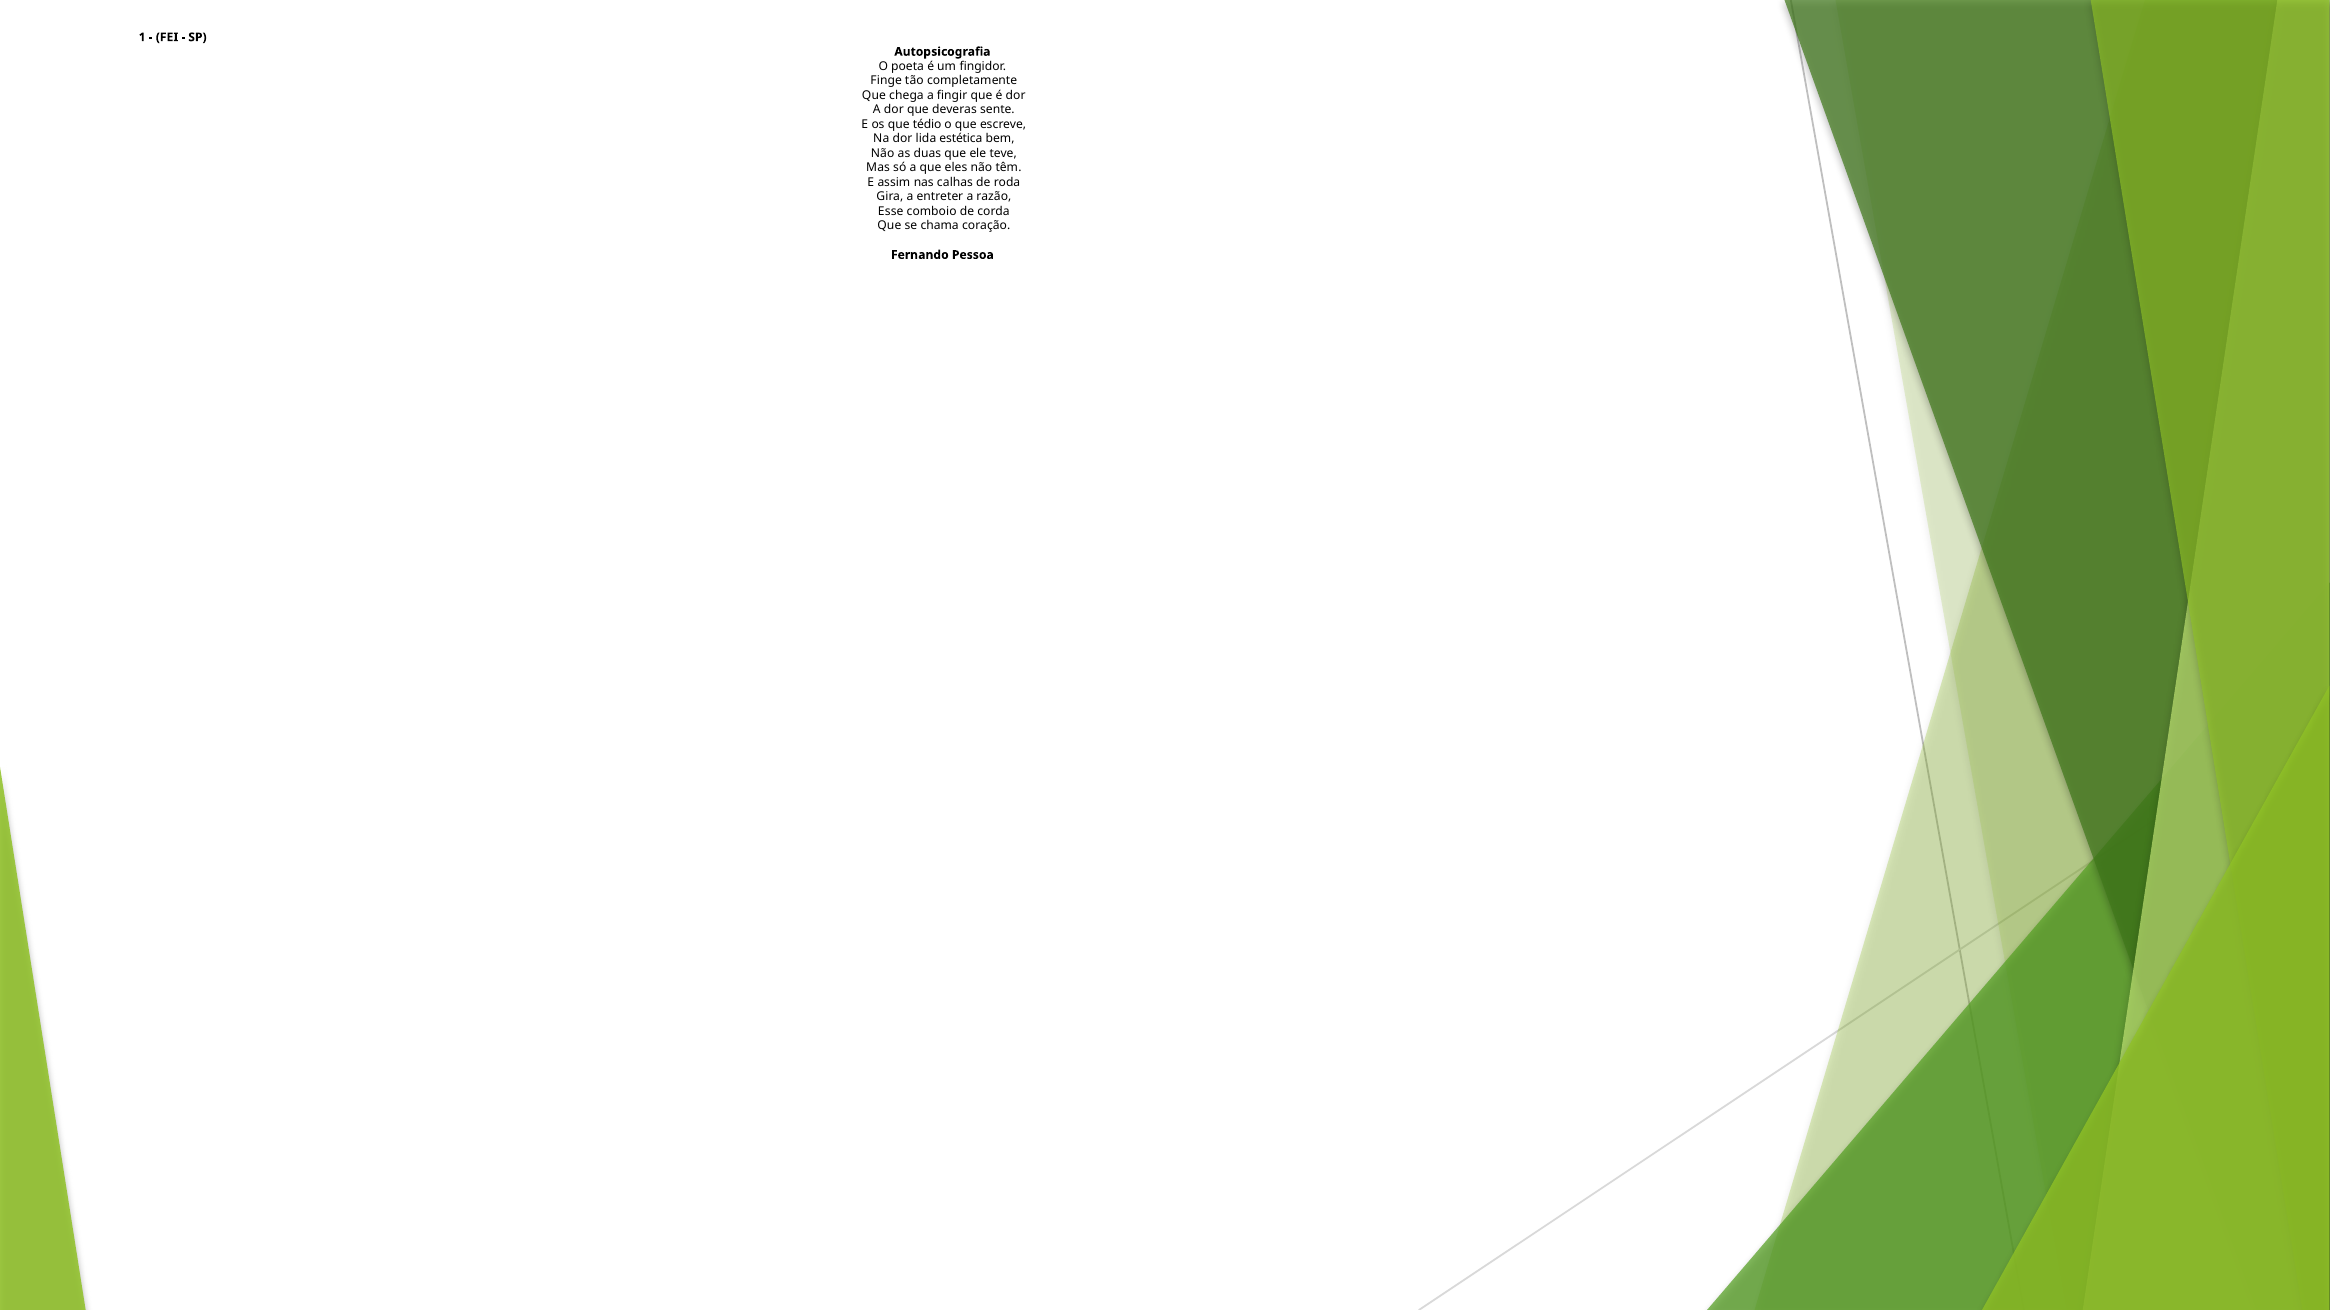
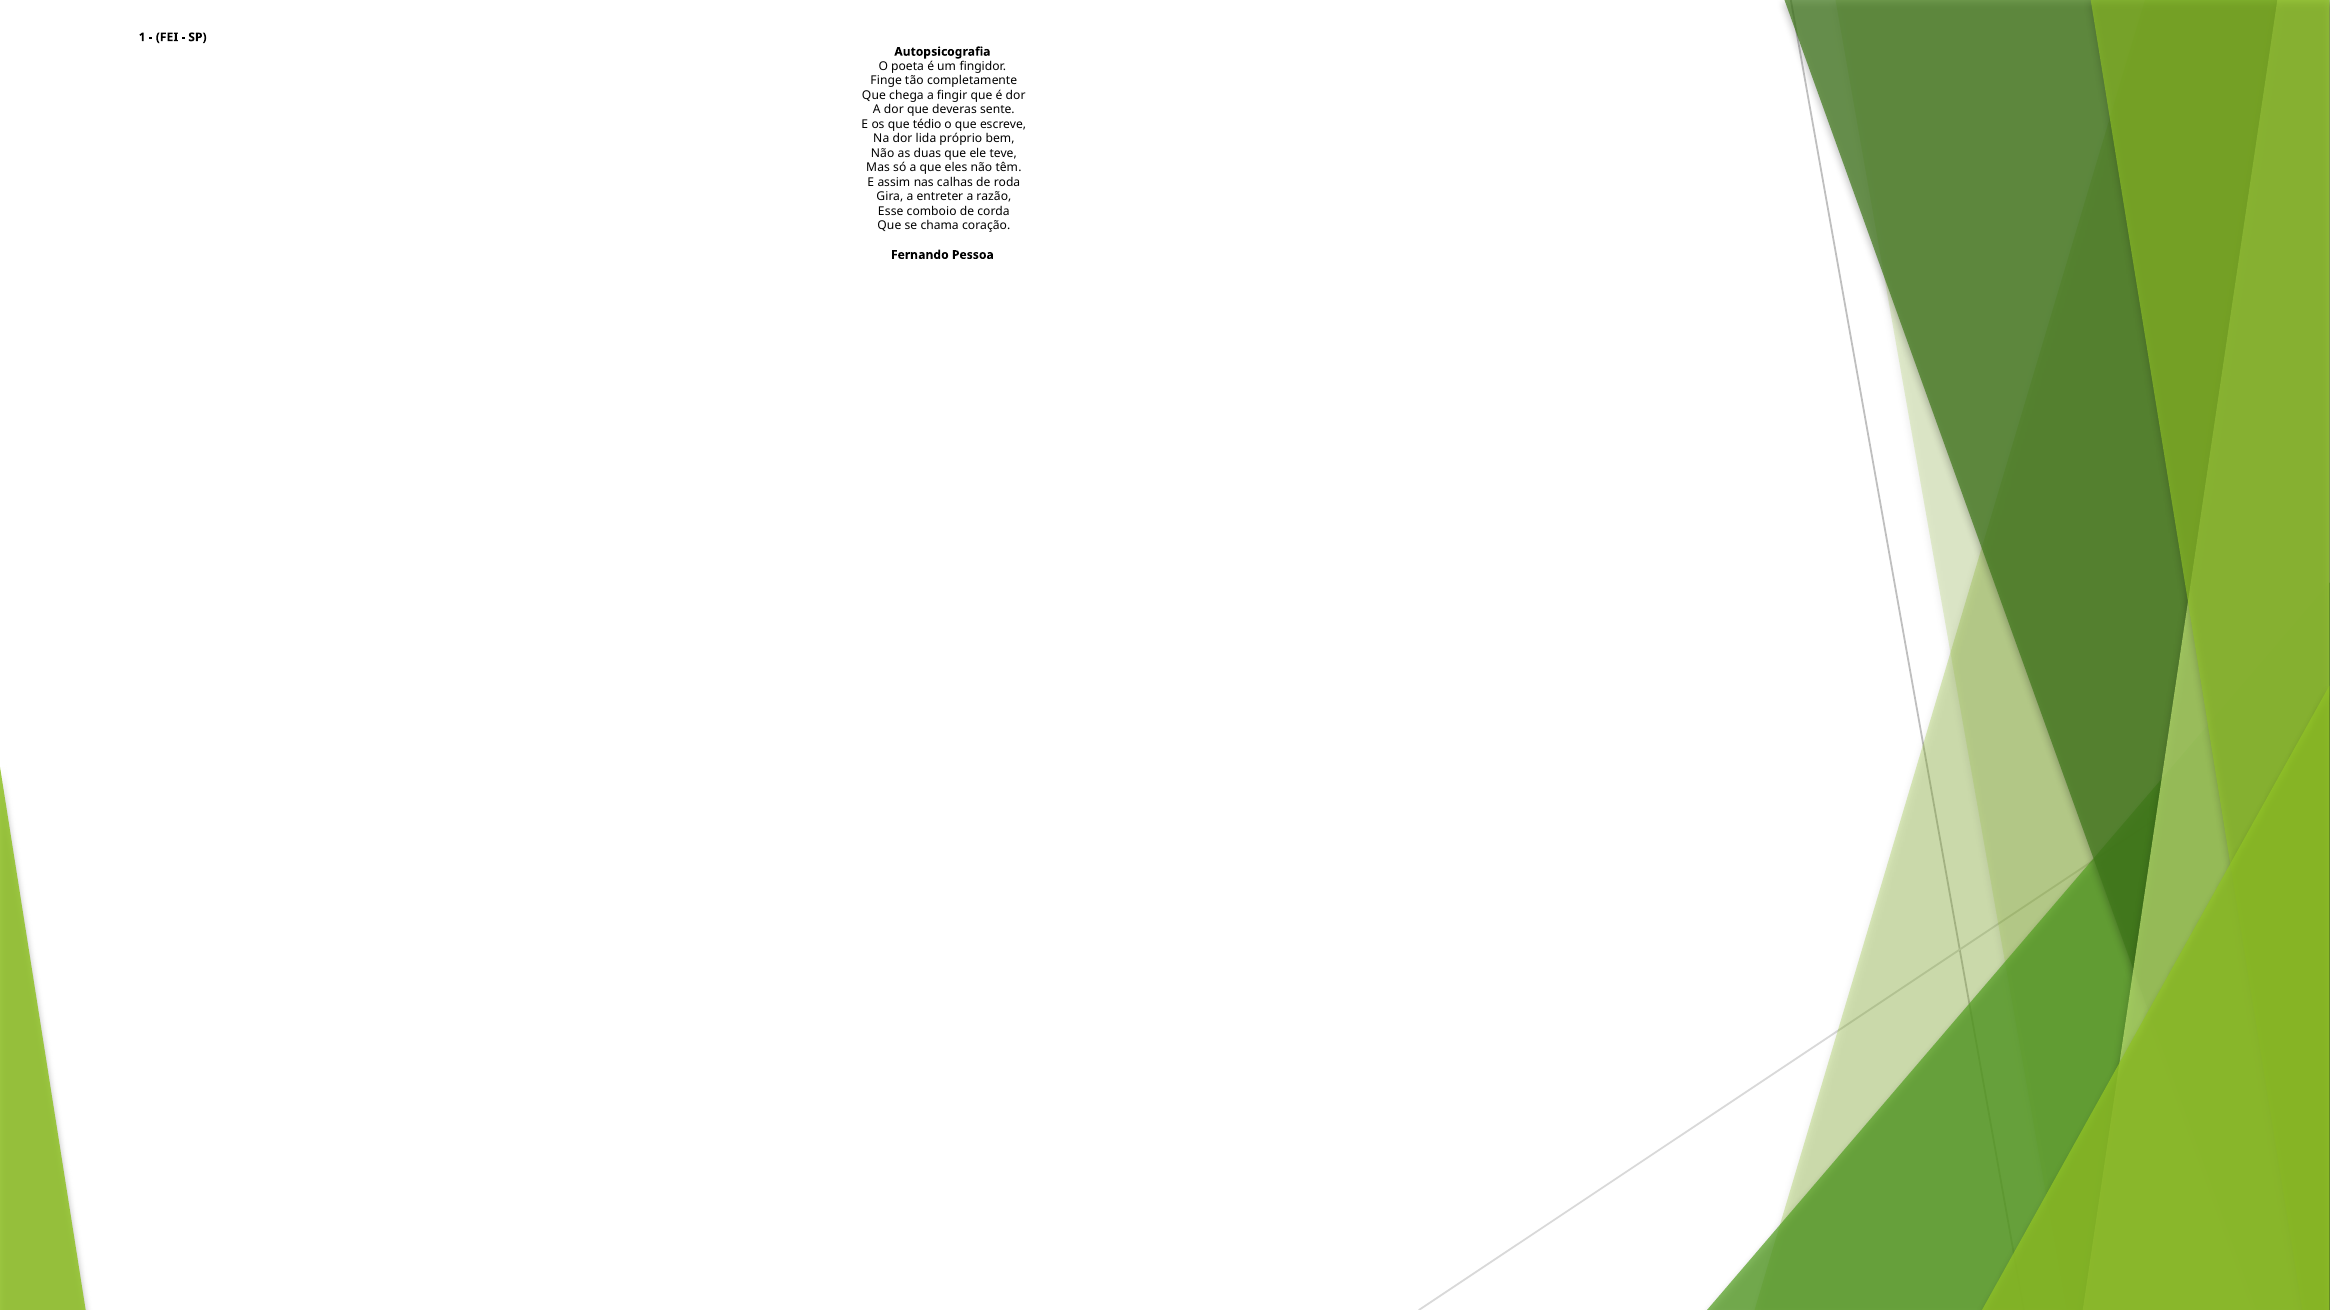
estética: estética -> próprio (961, 139)
